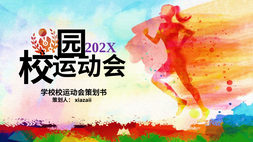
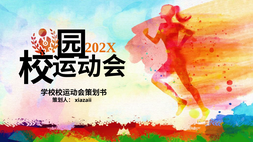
202X colour: purple -> orange (100, 48)
